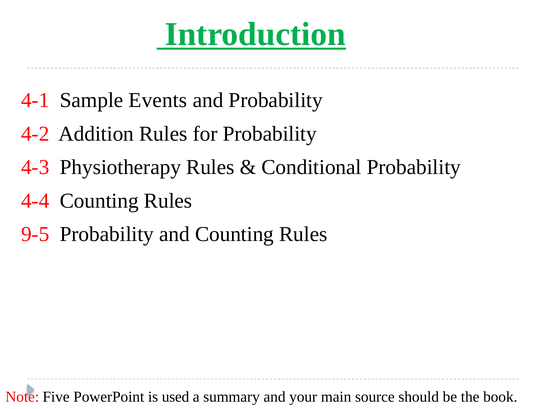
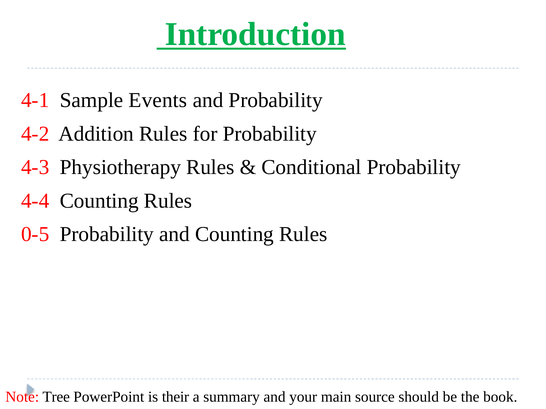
9-5: 9-5 -> 0-5 (35, 234)
Five: Five -> Tree (56, 397)
used: used -> their (176, 397)
